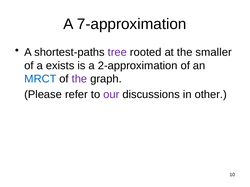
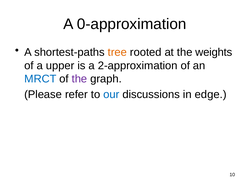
7-approximation: 7-approximation -> 0-approximation (132, 24)
tree colour: purple -> orange (117, 52)
smaller: smaller -> weights (214, 52)
exists: exists -> upper (60, 66)
our colour: purple -> blue (111, 95)
other: other -> edge (211, 95)
